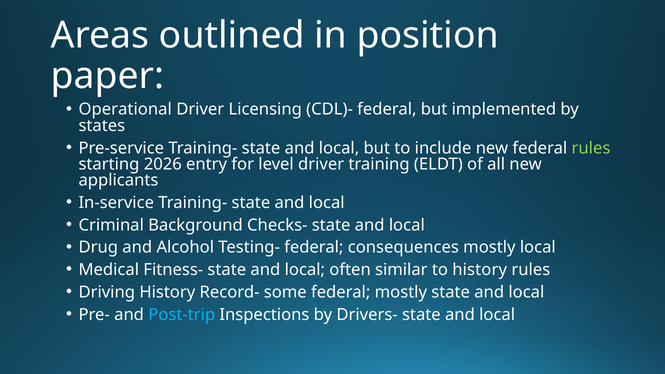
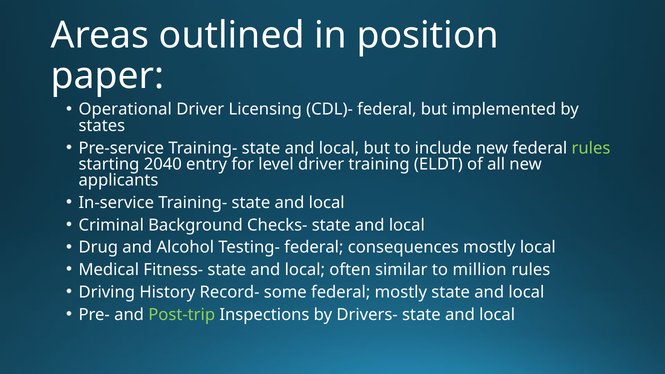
2026: 2026 -> 2040 (163, 164)
to history: history -> million (480, 270)
Post-trip colour: light blue -> light green (182, 315)
